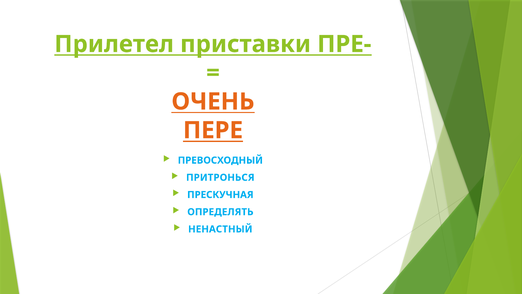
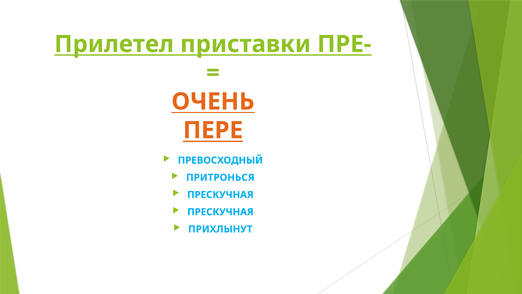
ОПРЕДЕЛЯТЬ: ОПРЕДЕЛЯТЬ -> ПРЕСКУЧНАЯ (220, 212)
НЕНАСТНЫЙ: НЕНАСТНЫЙ -> ПРИХЛЫНУТ (220, 229)
